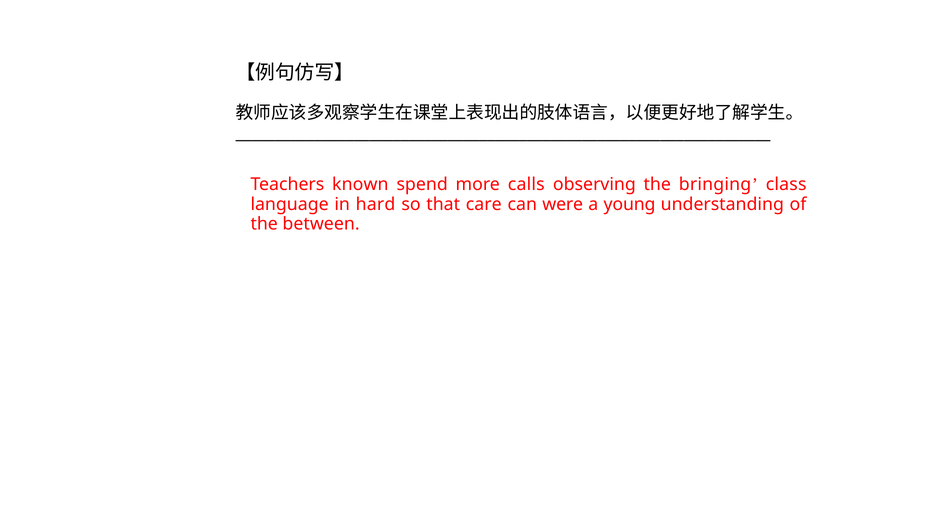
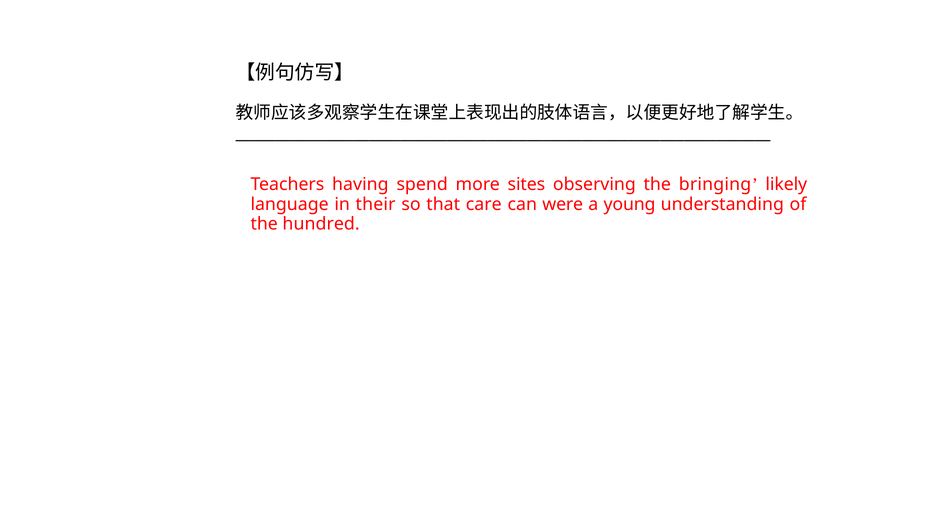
known: known -> having (360, 184)
calls: calls -> sites (526, 184)
class: class -> likely (786, 184)
hard: hard -> their (376, 204)
between: between -> hundred (321, 224)
